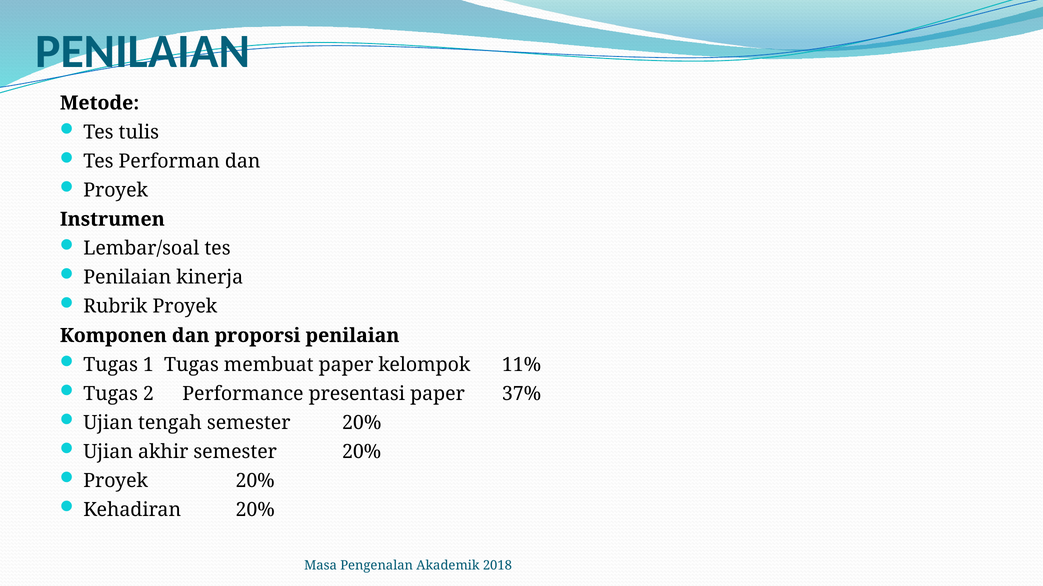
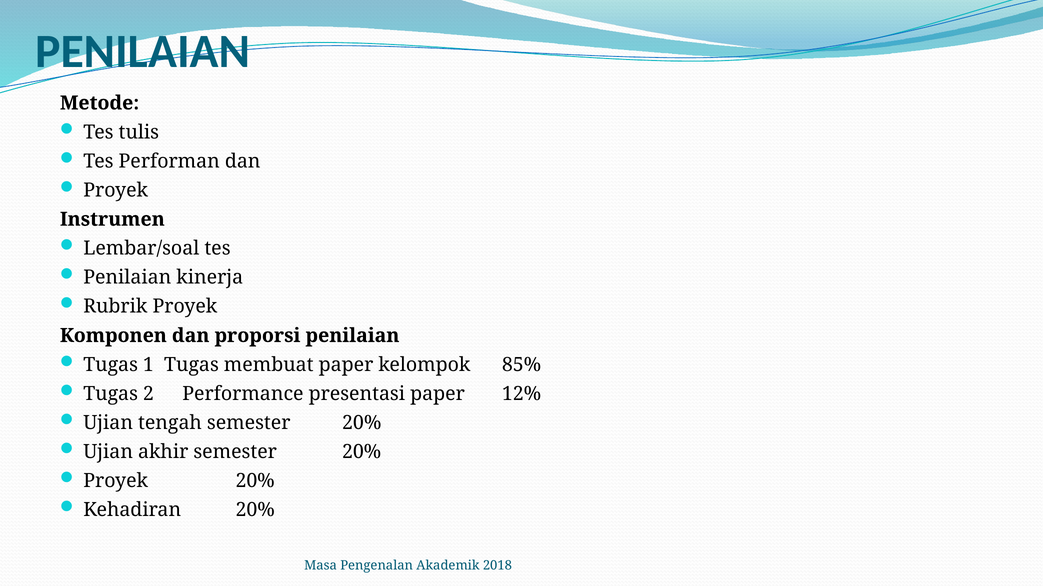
11%: 11% -> 85% (522, 365)
37%: 37% -> 12% (522, 394)
